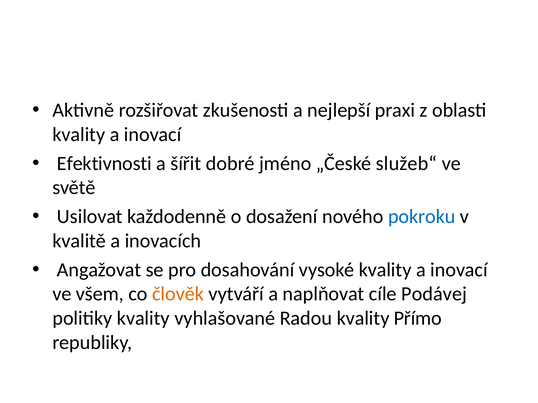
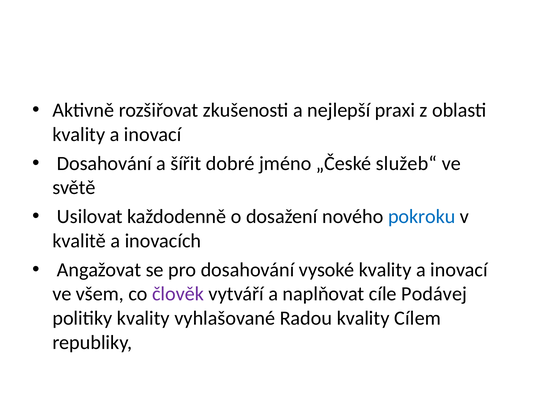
Efektivnosti: Efektivnosti -> Dosahování (104, 164)
člověk colour: orange -> purple (178, 294)
Přímo: Přímo -> Cílem (418, 319)
